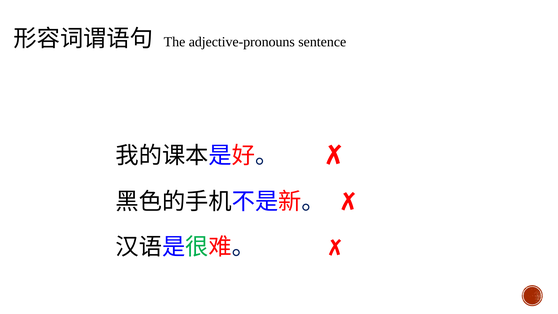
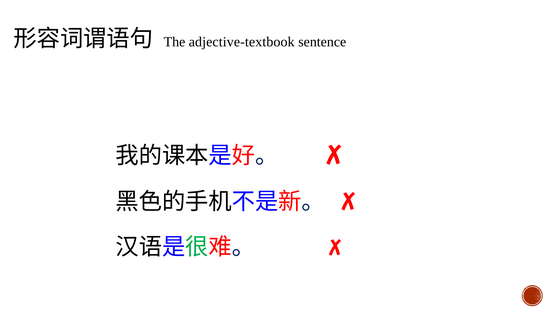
adjective-pronouns: adjective-pronouns -> adjective-textbook (242, 42)
